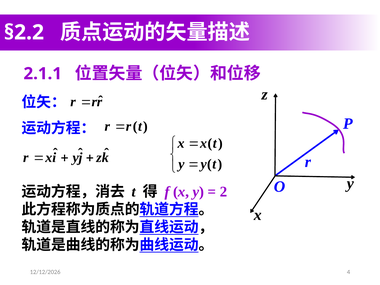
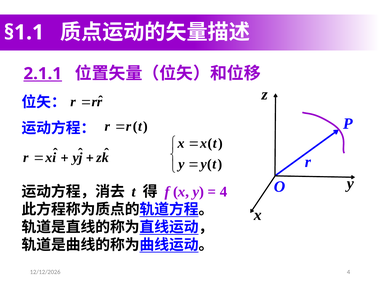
§2.2: §2.2 -> §1.1 (24, 32)
2.1.1 underline: none -> present (43, 74)
2: 2 -> 4 (224, 192)
